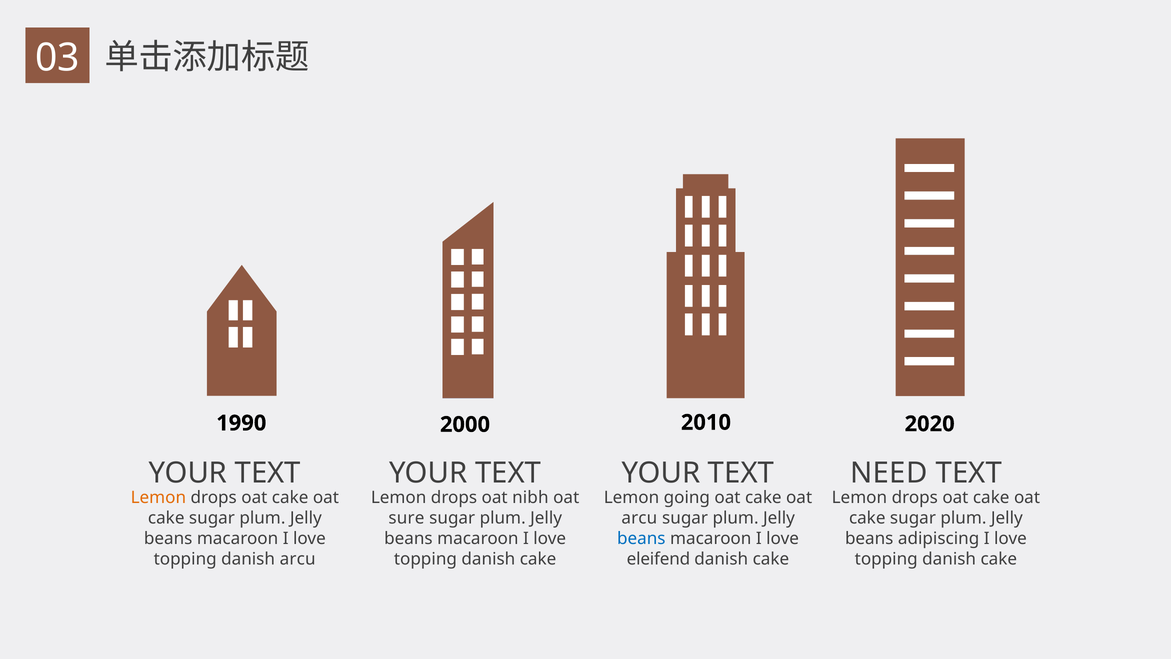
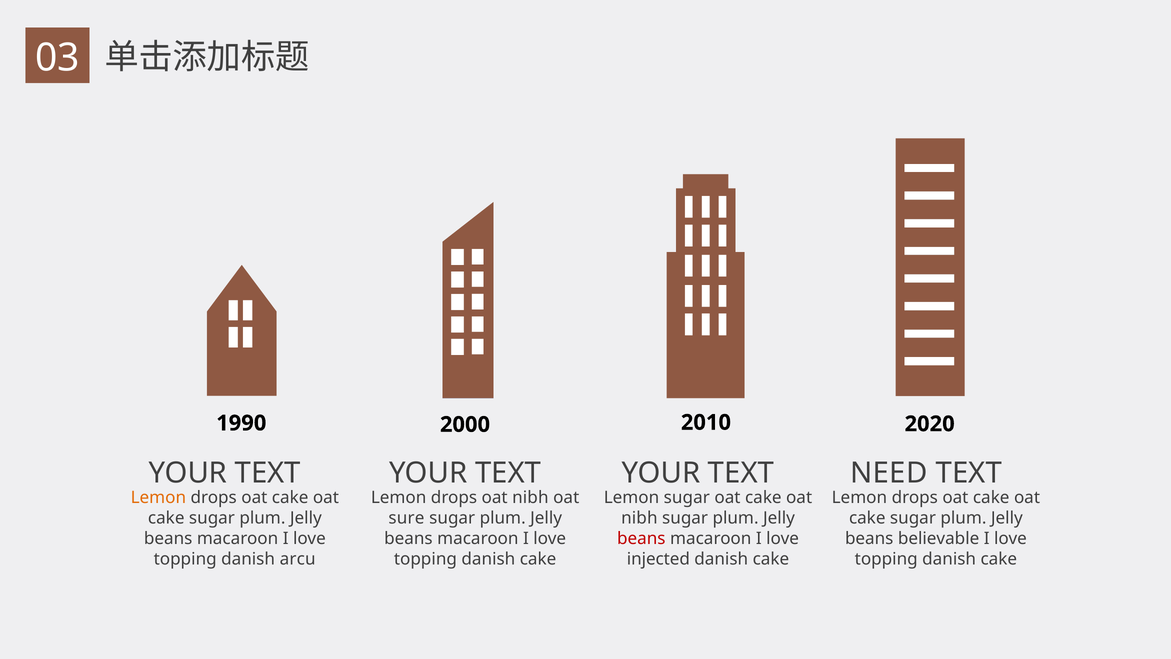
Lemon going: going -> sugar (687, 497)
arcu: arcu -> nibh (639, 518)
beans colour: blue -> red (641, 538)
adipiscing: adipiscing -> believable (939, 538)
eleifend: eleifend -> injected (658, 559)
